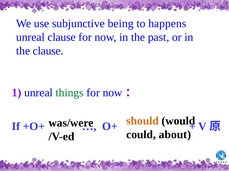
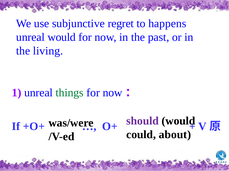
being: being -> regret (121, 24)
unreal clause: clause -> would (62, 37)
the clause: clause -> living (48, 51)
should colour: orange -> purple (143, 121)
